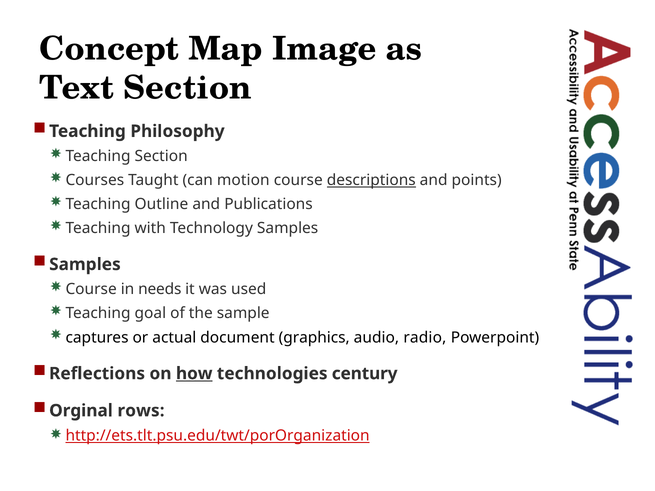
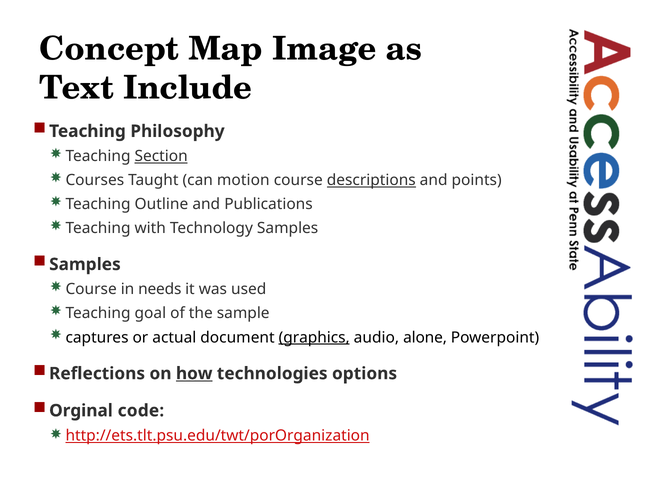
Text Section: Section -> Include (188, 88)
Section underline: none -> present (161, 156)
graphics underline: none -> present (314, 338)
radio: radio -> alone (425, 338)
century: century -> options (365, 374)
rows: rows -> code (141, 411)
